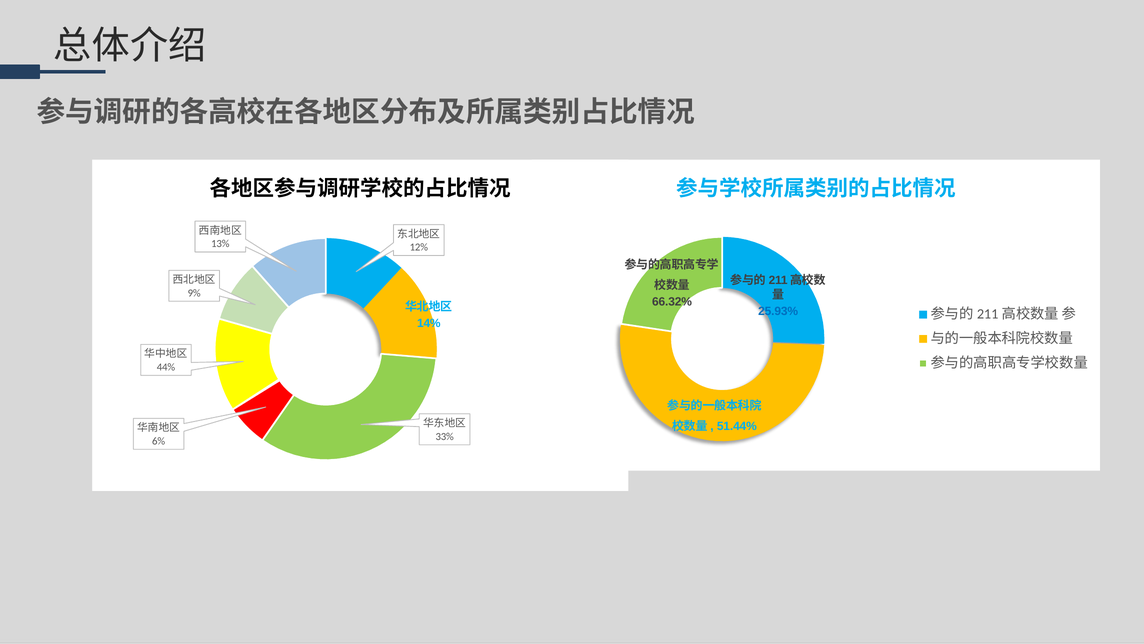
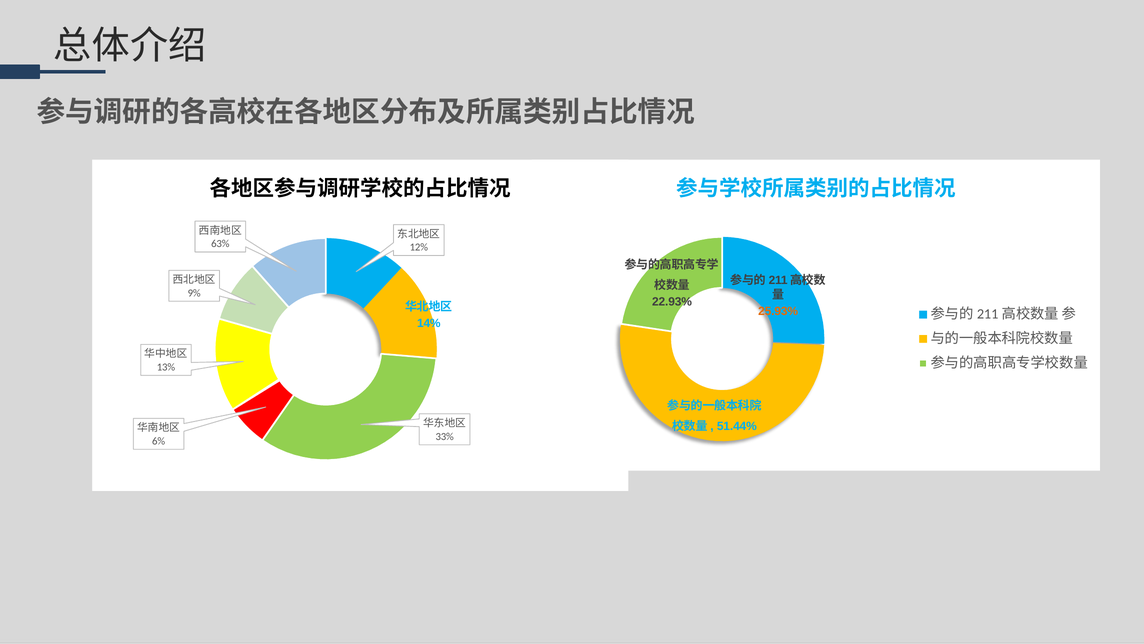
13%: 13% -> 63% (220, 244)
66.32%: 66.32% -> 22.93% (672, 302)
25.93% colour: blue -> orange (778, 312)
44%: 44% -> 13% (166, 367)
